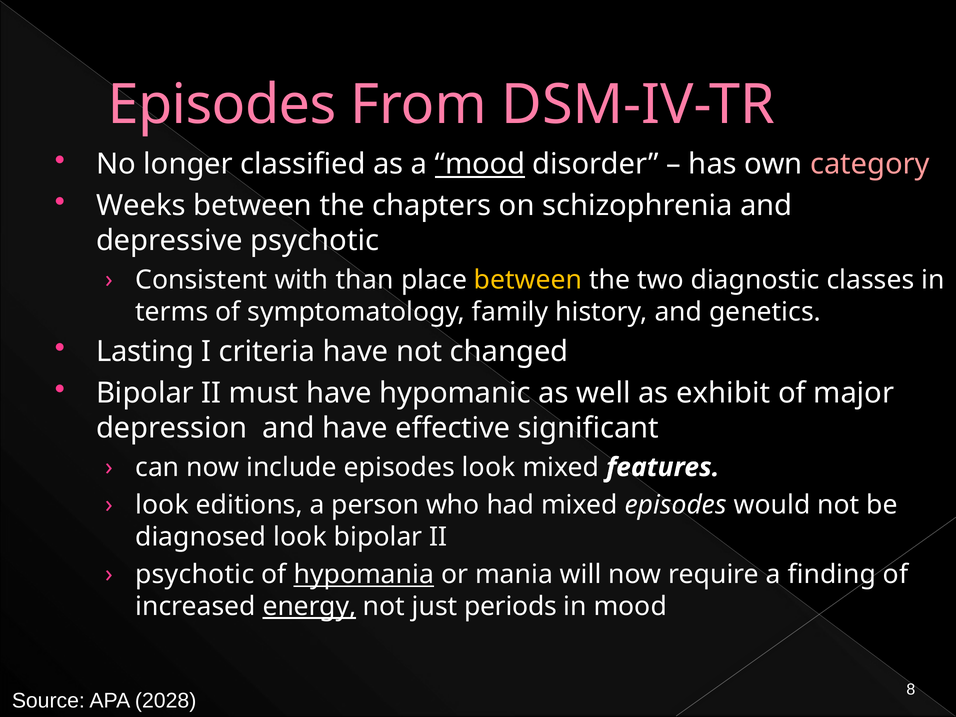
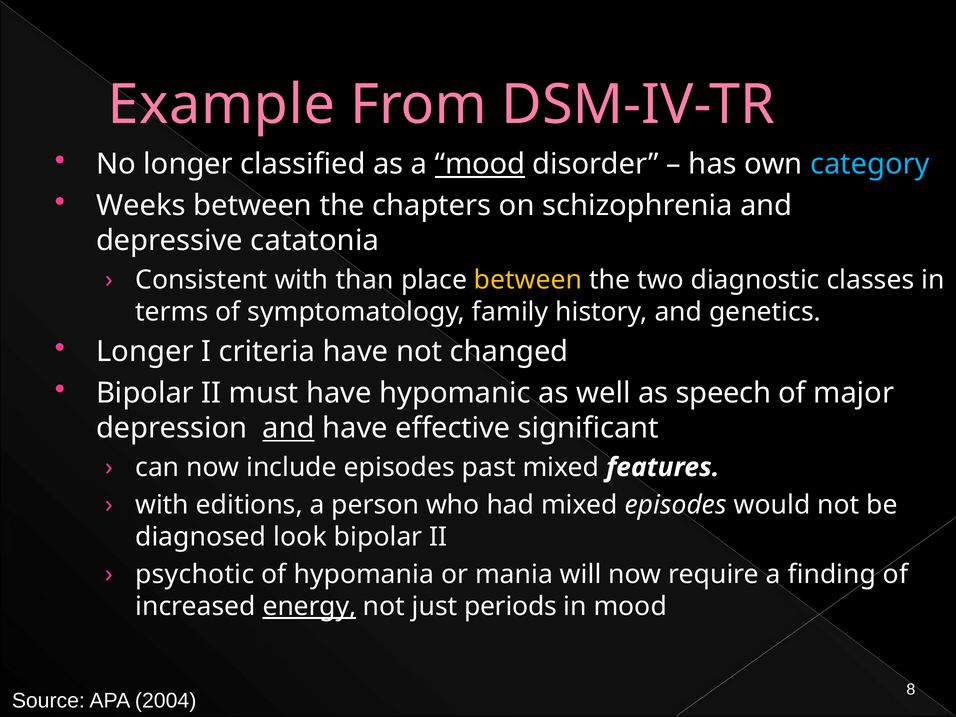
Episodes: Episodes -> Example (222, 105)
category colour: pink -> light blue (870, 164)
depressive psychotic: psychotic -> catatonia (315, 241)
Lasting: Lasting -> Longer (145, 352)
exhibit: exhibit -> speech (724, 393)
and underline: none -> present (289, 428)
episodes look: look -> past (489, 467)
look: look -> with (162, 505)
hypomania underline: present -> none (364, 575)
2028: 2028 -> 2004 (166, 701)
